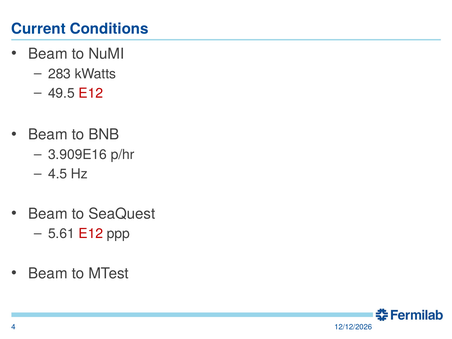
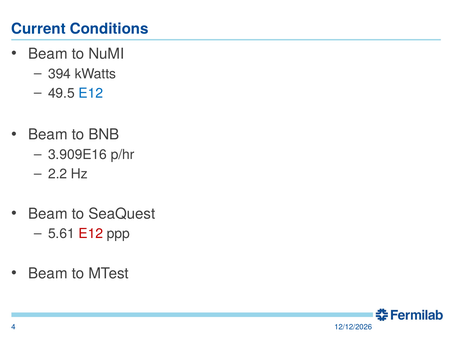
283: 283 -> 394 (60, 74)
E12 colour: red -> blue (91, 93)
4.5: 4.5 -> 2.2 (58, 174)
